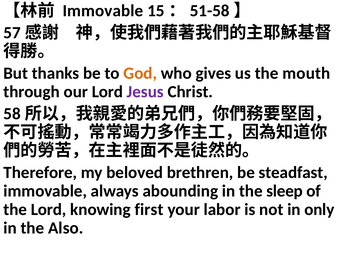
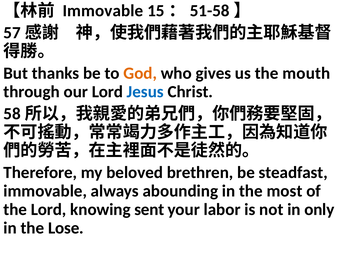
Jesus colour: purple -> blue (145, 92)
sleep: sleep -> most (284, 191)
first: first -> sent (149, 209)
Also: Also -> Lose (66, 228)
